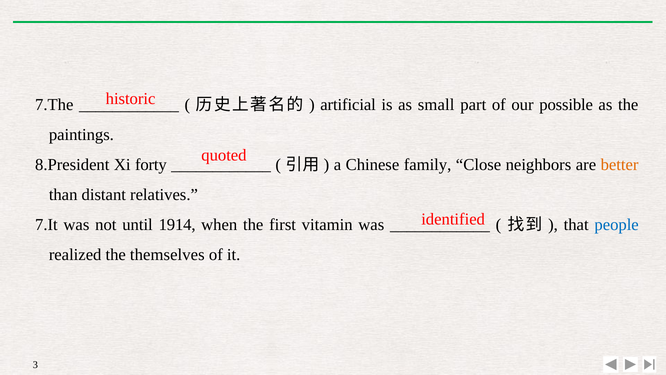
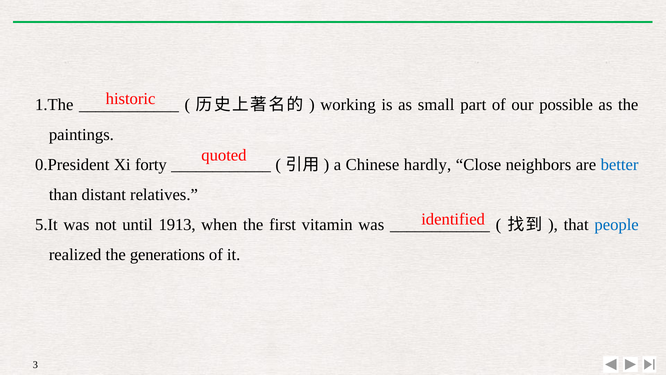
7.The: 7.The -> 1.The (54, 105)
artificial: artificial -> working (348, 105)
8.President: 8.President -> 0.President (72, 165)
family: family -> hardly (428, 165)
better colour: orange -> blue (620, 165)
7.It: 7.It -> 5.It (46, 225)
1914: 1914 -> 1913 (177, 225)
themselves: themselves -> generations (167, 255)
